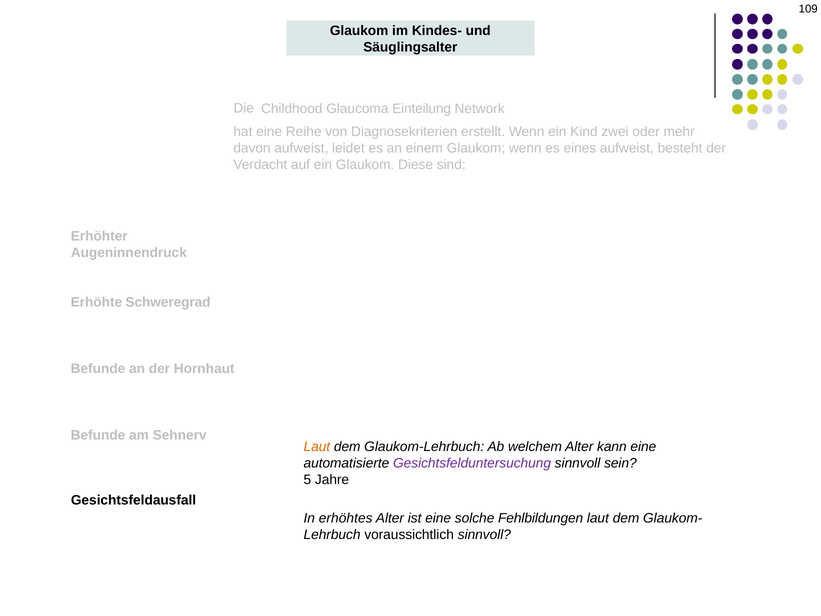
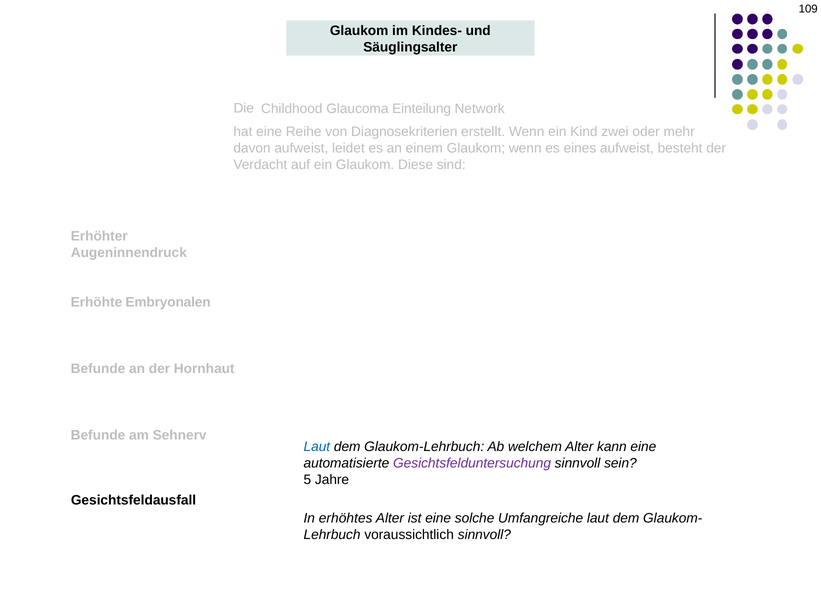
Schweregrad: Schweregrad -> Embryonalen (168, 302)
Laut colour: orange -> blue (317, 447)
Fehlbildungen: Fehlbildungen -> Umfangreiche (541, 518)
